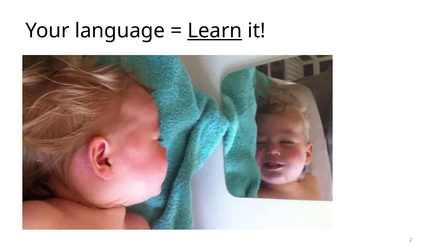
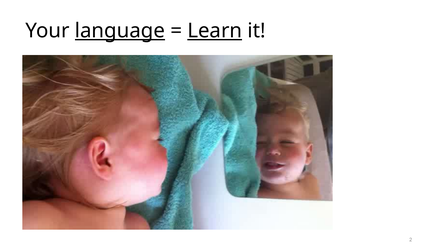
language underline: none -> present (120, 31)
